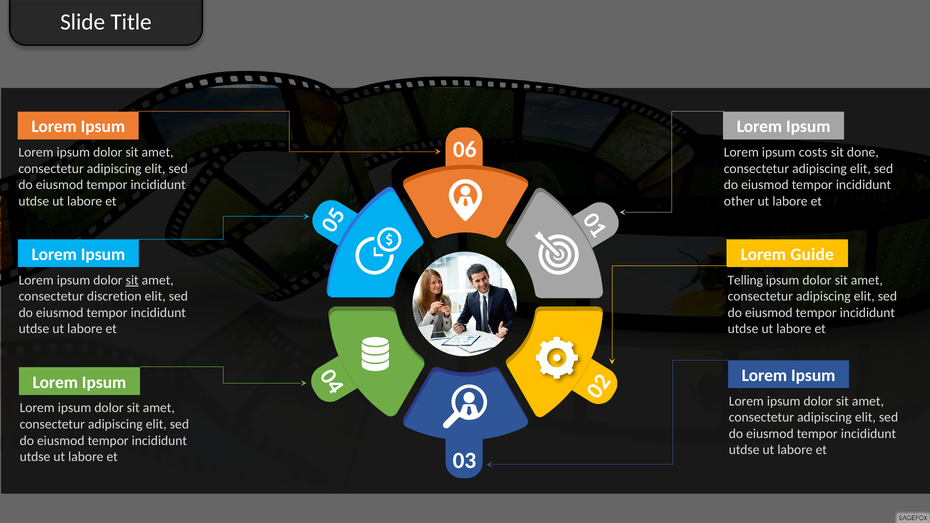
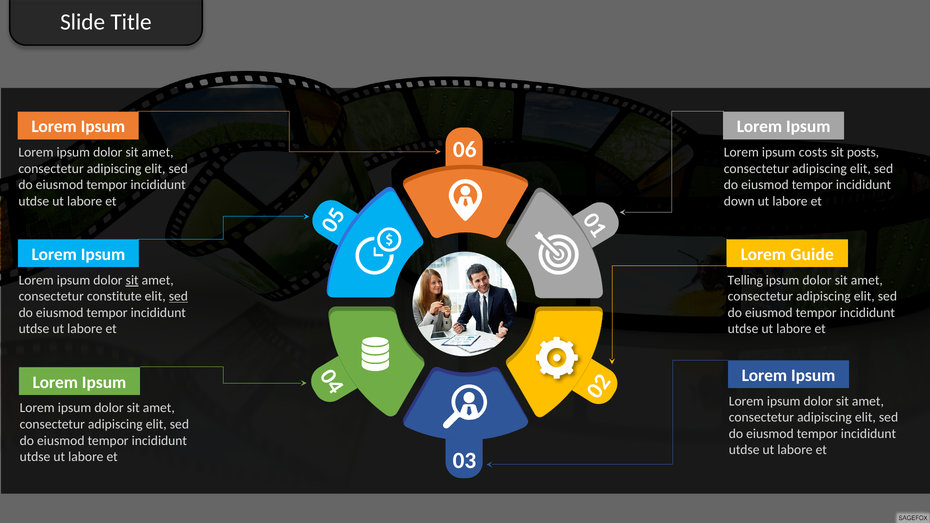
done: done -> posts (863, 152)
other: other -> down (739, 201)
discretion: discretion -> constitute (114, 296)
sed underline: none -> present (178, 296)
